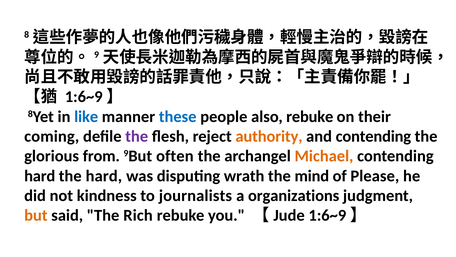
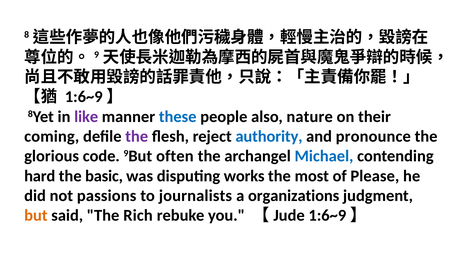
like colour: blue -> purple (86, 116)
also rebuke: rebuke -> nature (310, 116)
authority colour: orange -> blue (269, 136)
and contending: contending -> pronounce (373, 136)
from: from -> code (101, 156)
Michael colour: orange -> blue (324, 156)
the hard: hard -> basic (104, 176)
wrath: wrath -> works (244, 176)
mind: mind -> most (312, 176)
kindness: kindness -> passions (107, 195)
